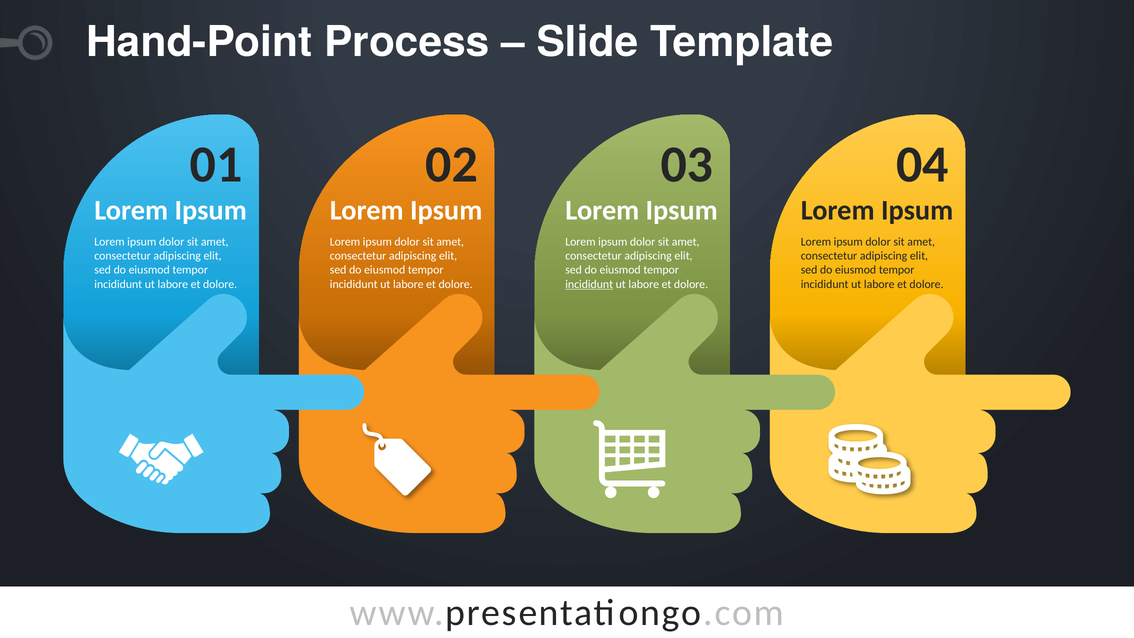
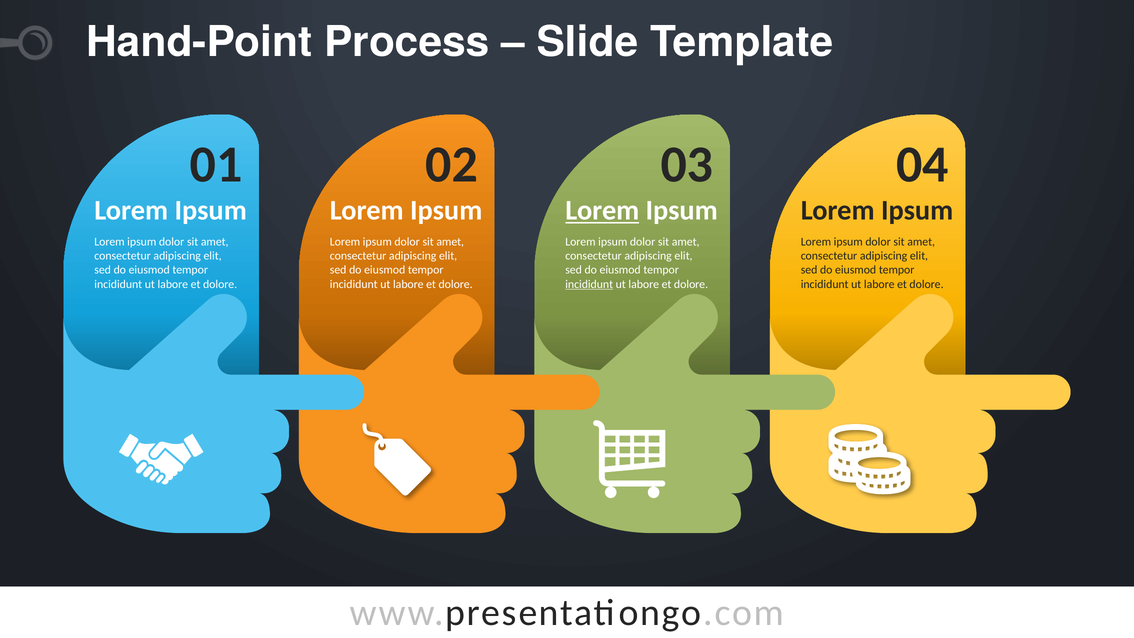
Lorem underline: none -> present (602, 210)
